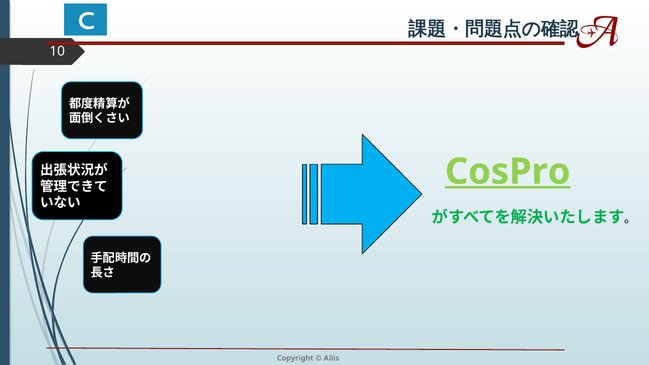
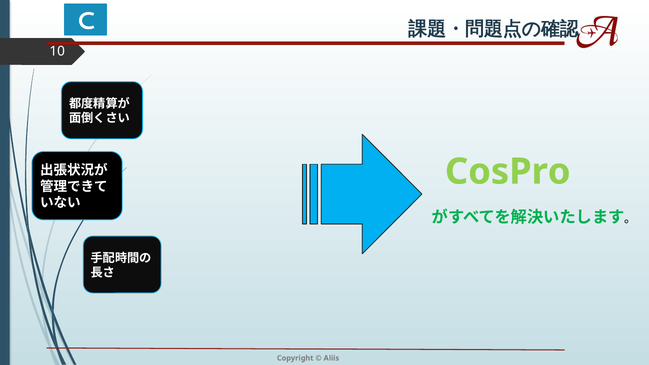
CosPro underline: present -> none (508, 172)
